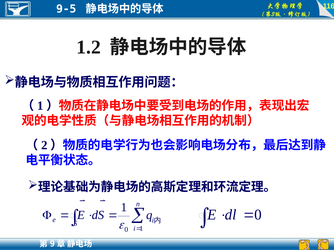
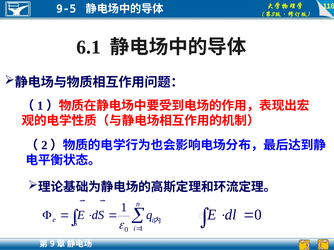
1.2: 1.2 -> 6.1 (89, 47)
